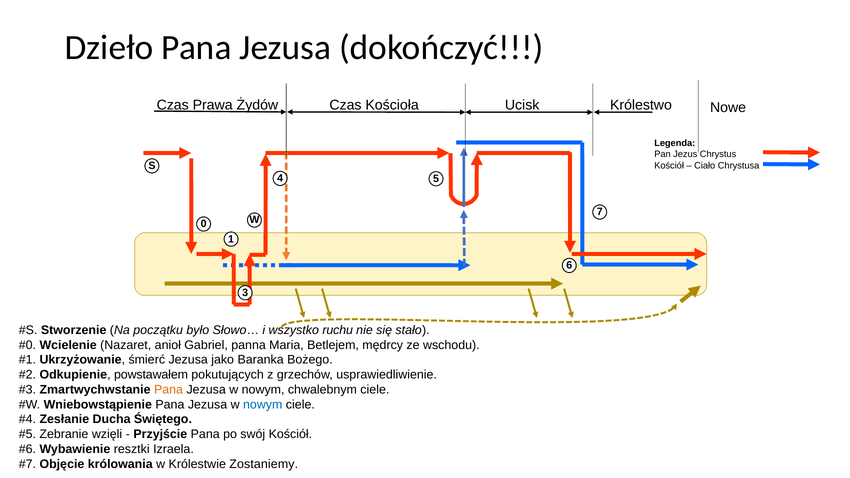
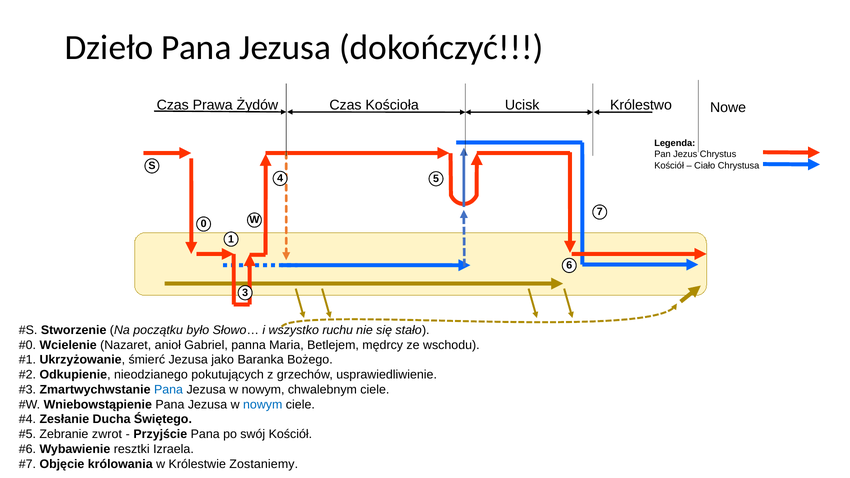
powstawałem: powstawałem -> nieodzianego (151, 375)
Pana colour: orange -> blue (169, 390)
wzięli: wzięli -> zwrot (107, 434)
